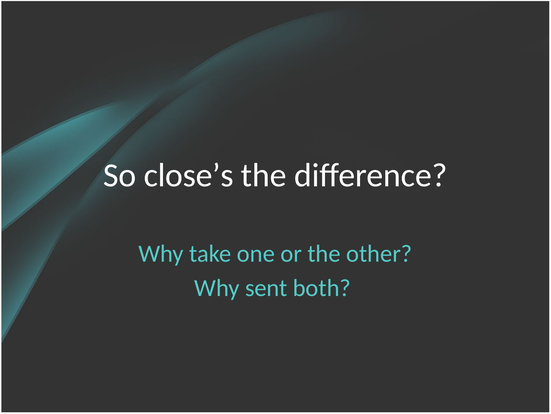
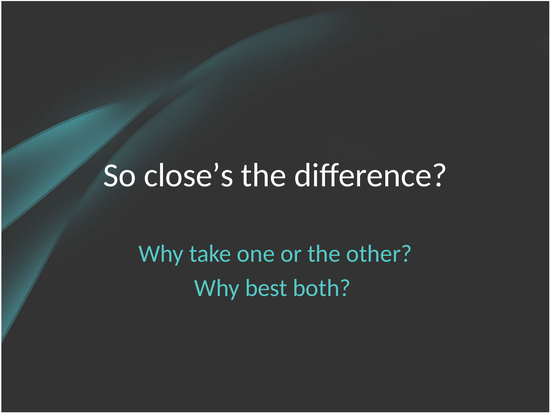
sent: sent -> best (266, 288)
